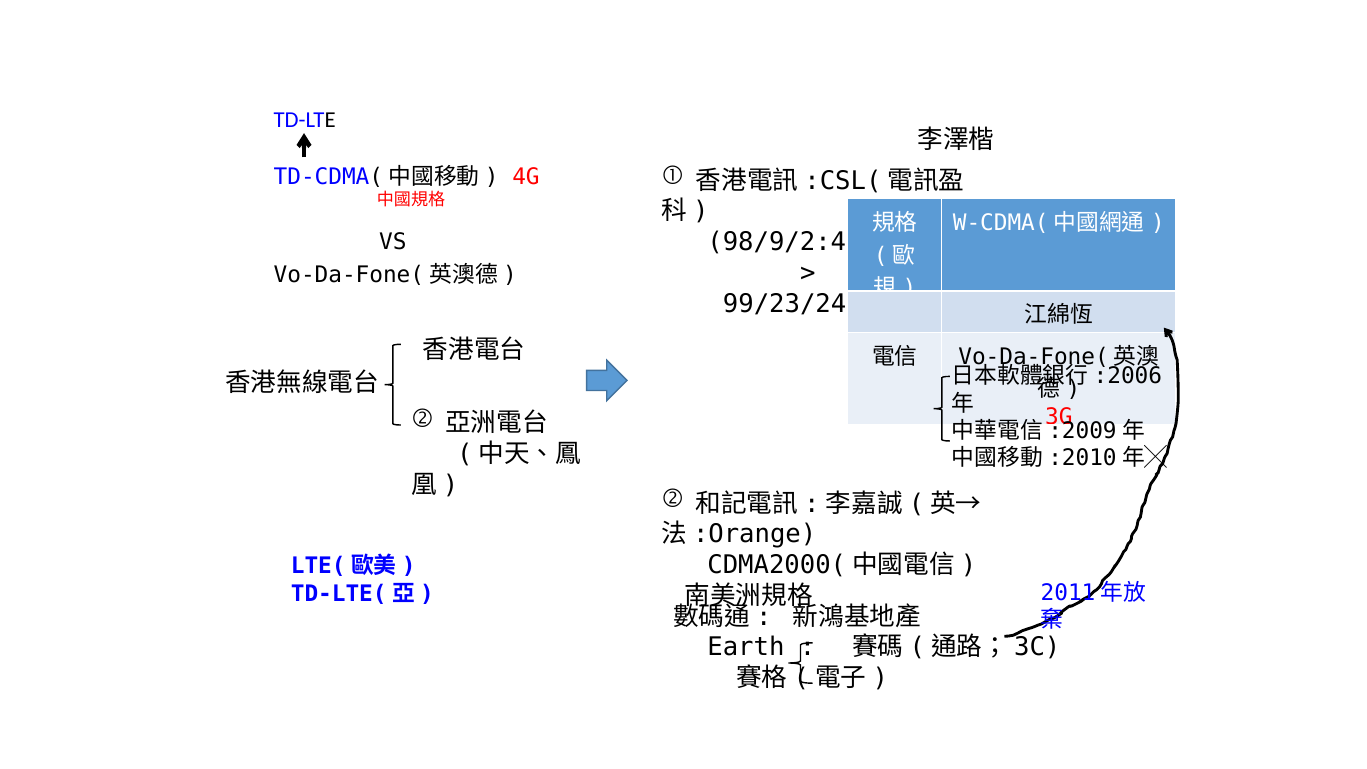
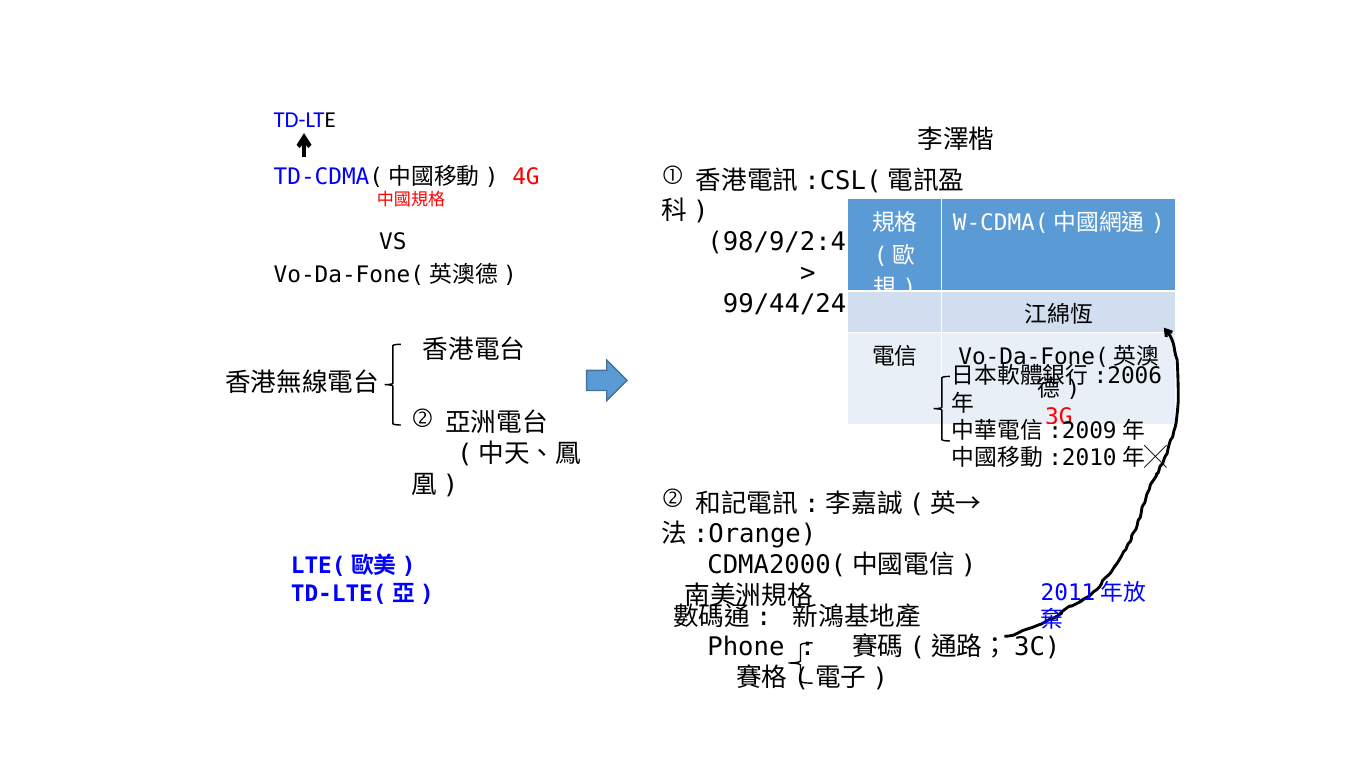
99/23/24: 99/23/24 -> 99/44/24 (785, 304)
Earth: Earth -> Phone (746, 647)
